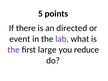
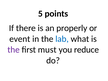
directed: directed -> properly (72, 28)
lab colour: purple -> blue (62, 39)
large: large -> must (47, 50)
